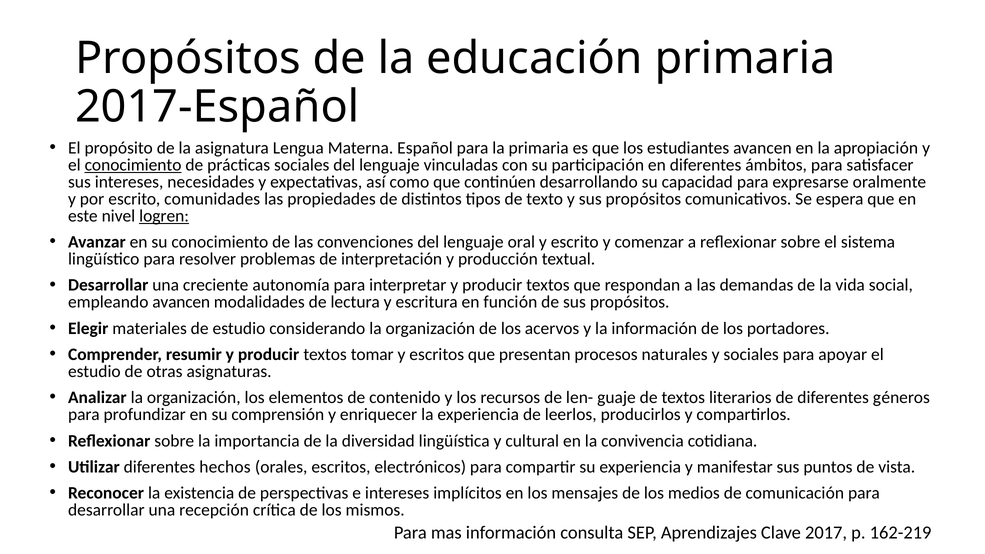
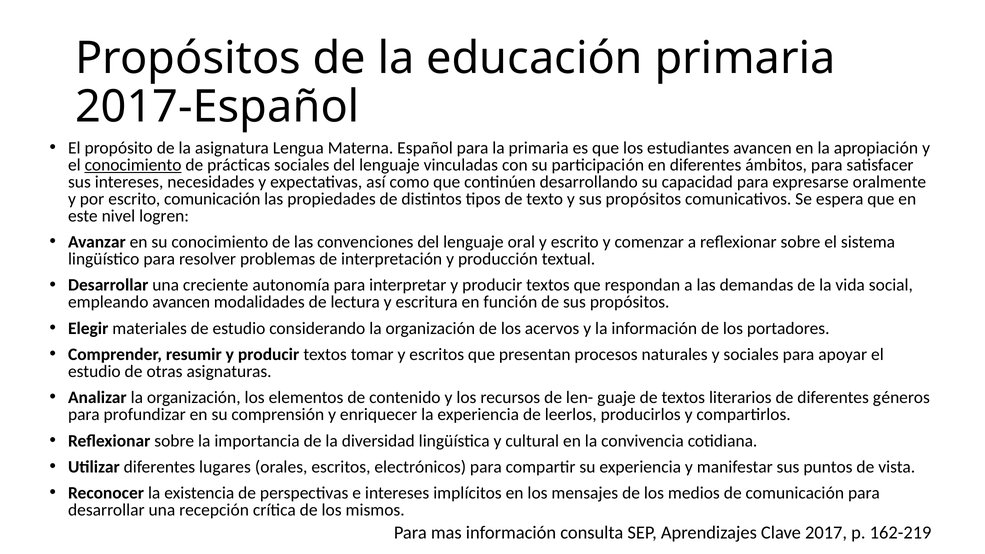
escrito comunidades: comunidades -> comunicación (212, 199)
logren underline: present -> none (164, 216)
hechos: hechos -> lugares (225, 467)
